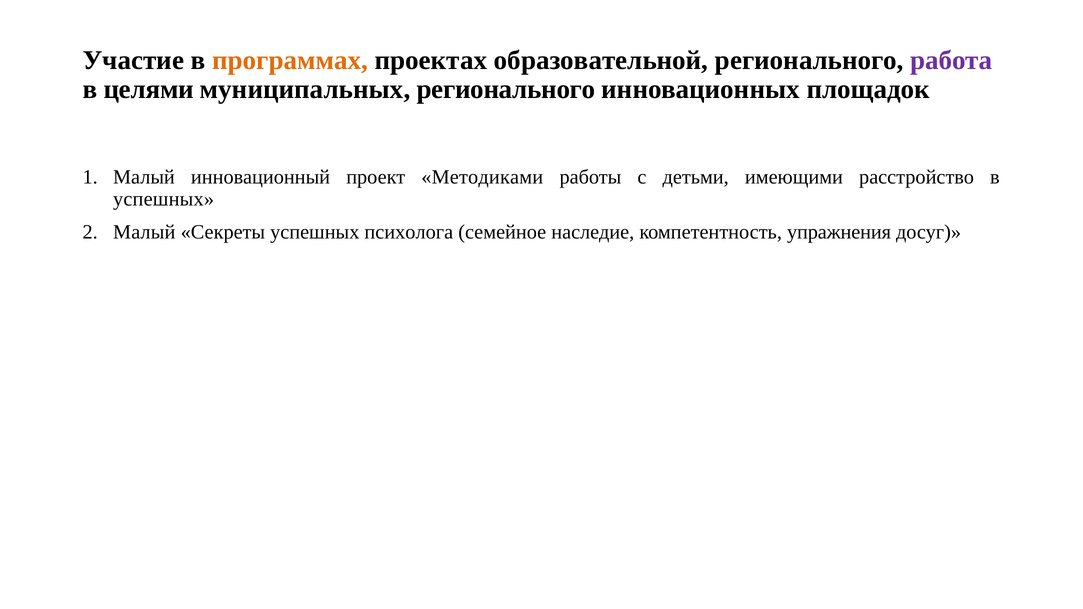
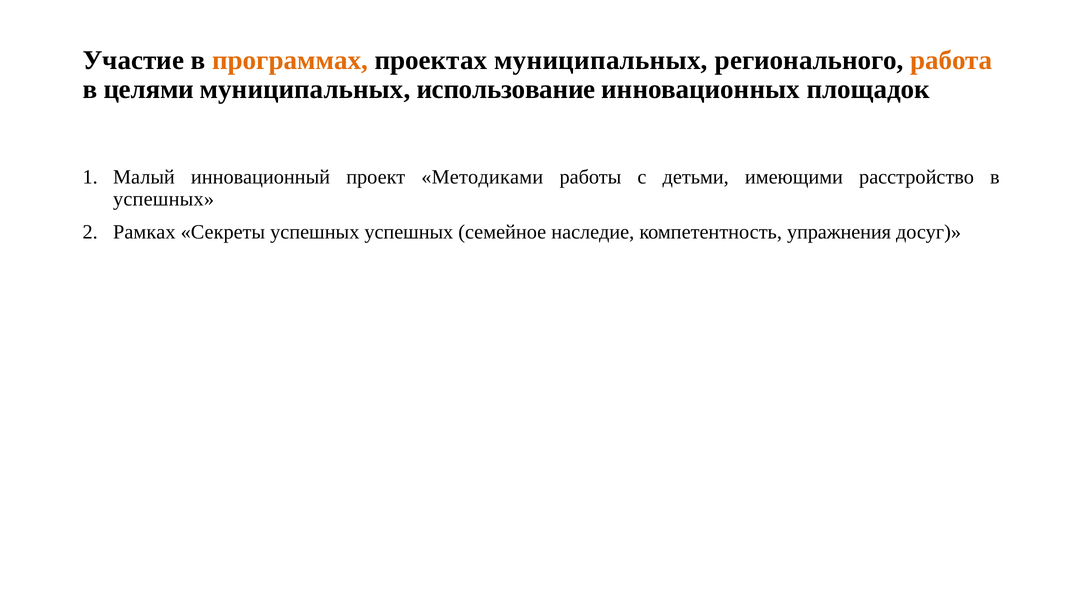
проектах образовательной: образовательной -> муниципальных (601, 60)
работа colour: purple -> orange (951, 60)
муниципальных регионального: регионального -> использование (506, 89)
Малый: Малый -> Рамках (144, 232)
успешных психолога: психолога -> успешных (409, 232)
